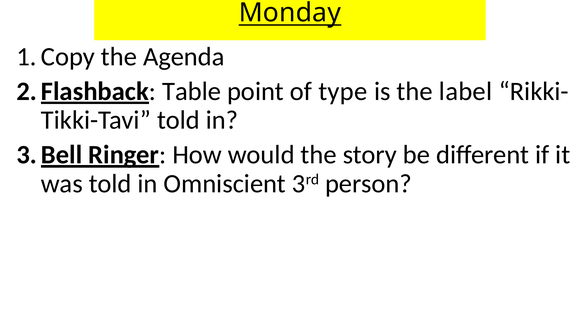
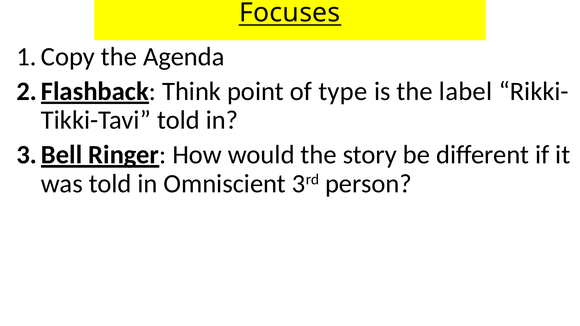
Monday: Monday -> Focuses (290, 13)
Table: Table -> Think (192, 91)
